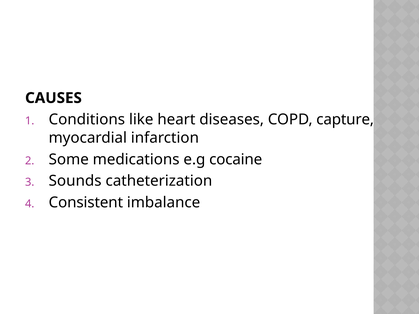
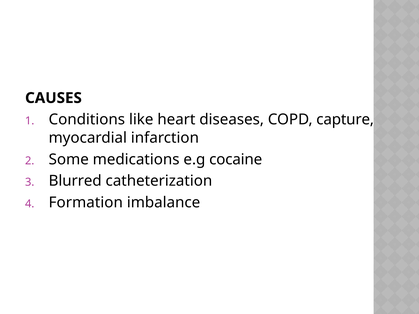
Sounds: Sounds -> Blurred (75, 181)
Consistent: Consistent -> Formation (86, 203)
